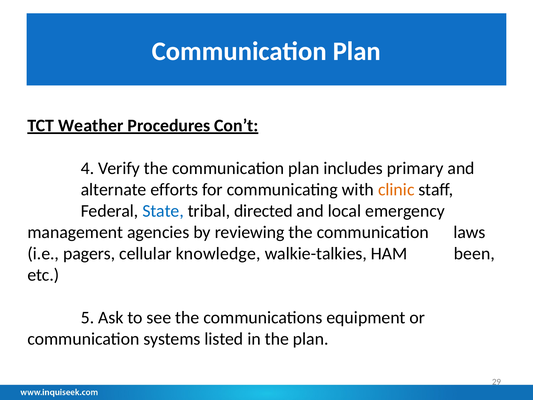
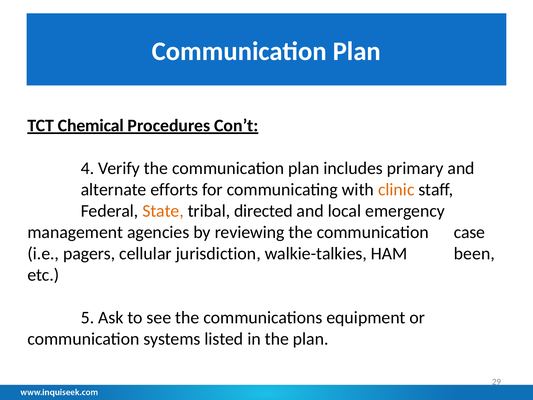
Weather: Weather -> Chemical (91, 126)
State colour: blue -> orange (163, 211)
laws: laws -> case (469, 232)
knowledge: knowledge -> jurisdiction (218, 253)
